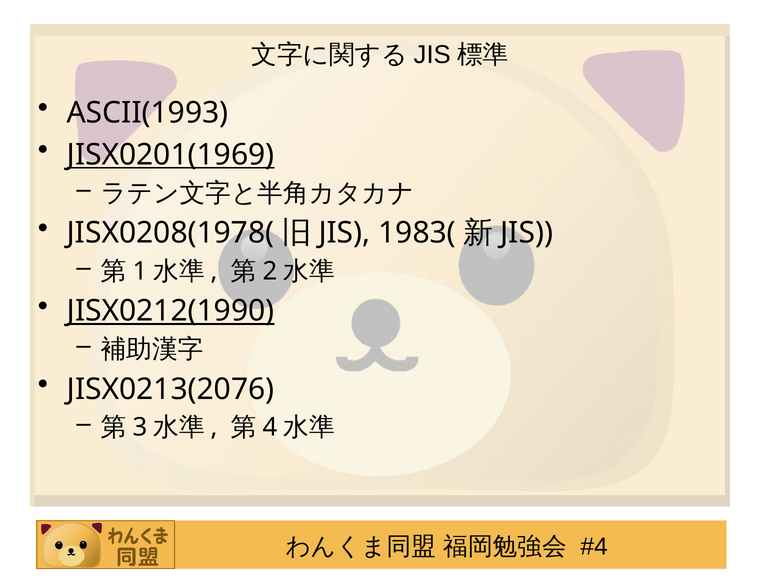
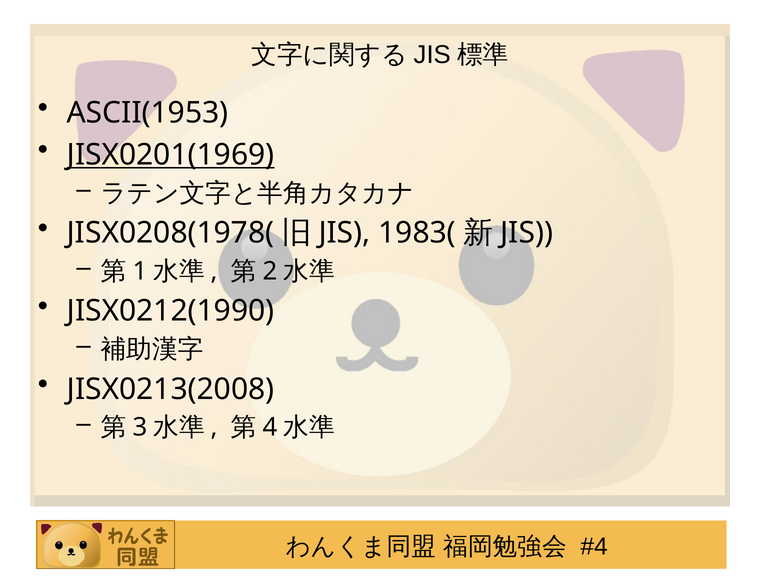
ASCII(1993: ASCII(1993 -> ASCII(1953 (148, 113)
JISX0212(1990 underline: present -> none (171, 311)
JISX0213(2076: JISX0213(2076 -> JISX0213(2008 (171, 389)
